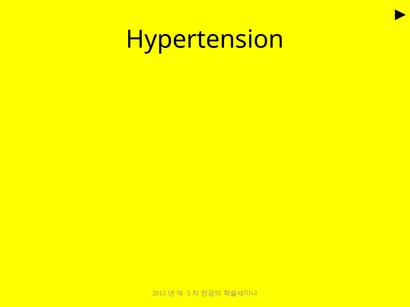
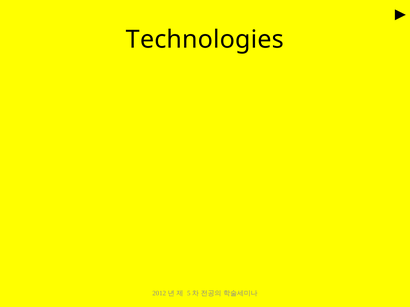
Hypertension: Hypertension -> Technologies (205, 40)
